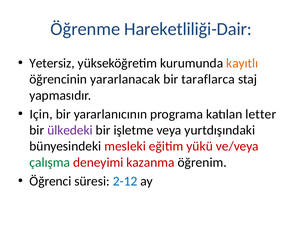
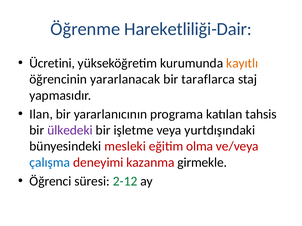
Yetersiz: Yetersiz -> Ücretini (52, 63)
Için: Için -> Ilan (41, 114)
letter: letter -> tahsis (261, 114)
yükü: yükü -> olma (200, 147)
çalışma colour: green -> blue (50, 163)
öğrenim: öğrenim -> girmekle (202, 163)
2-12 colour: blue -> green (125, 182)
